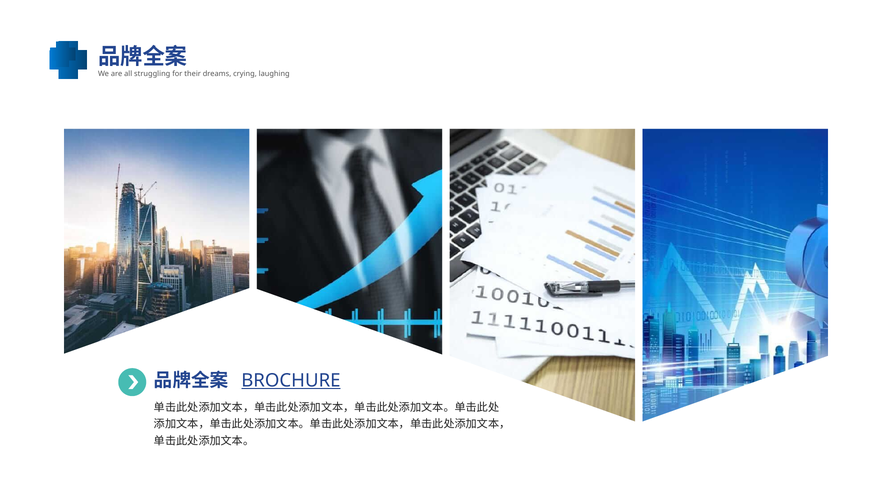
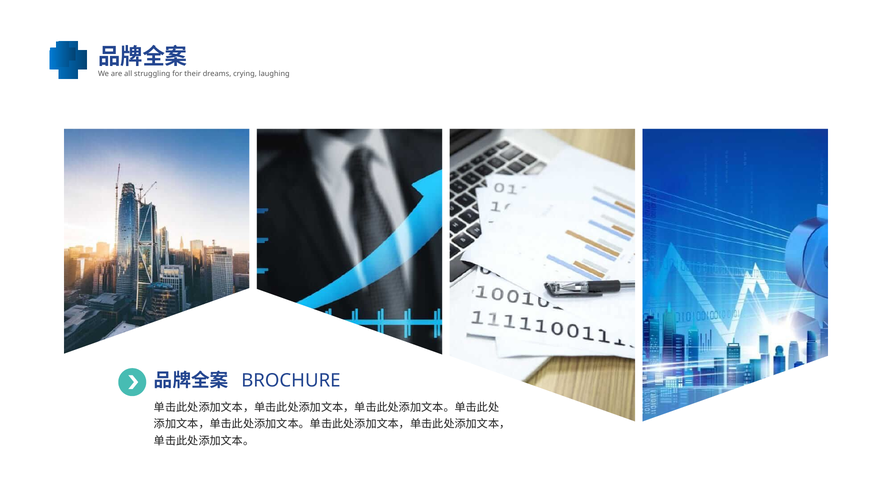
BROCHURE underline: present -> none (291, 380)
